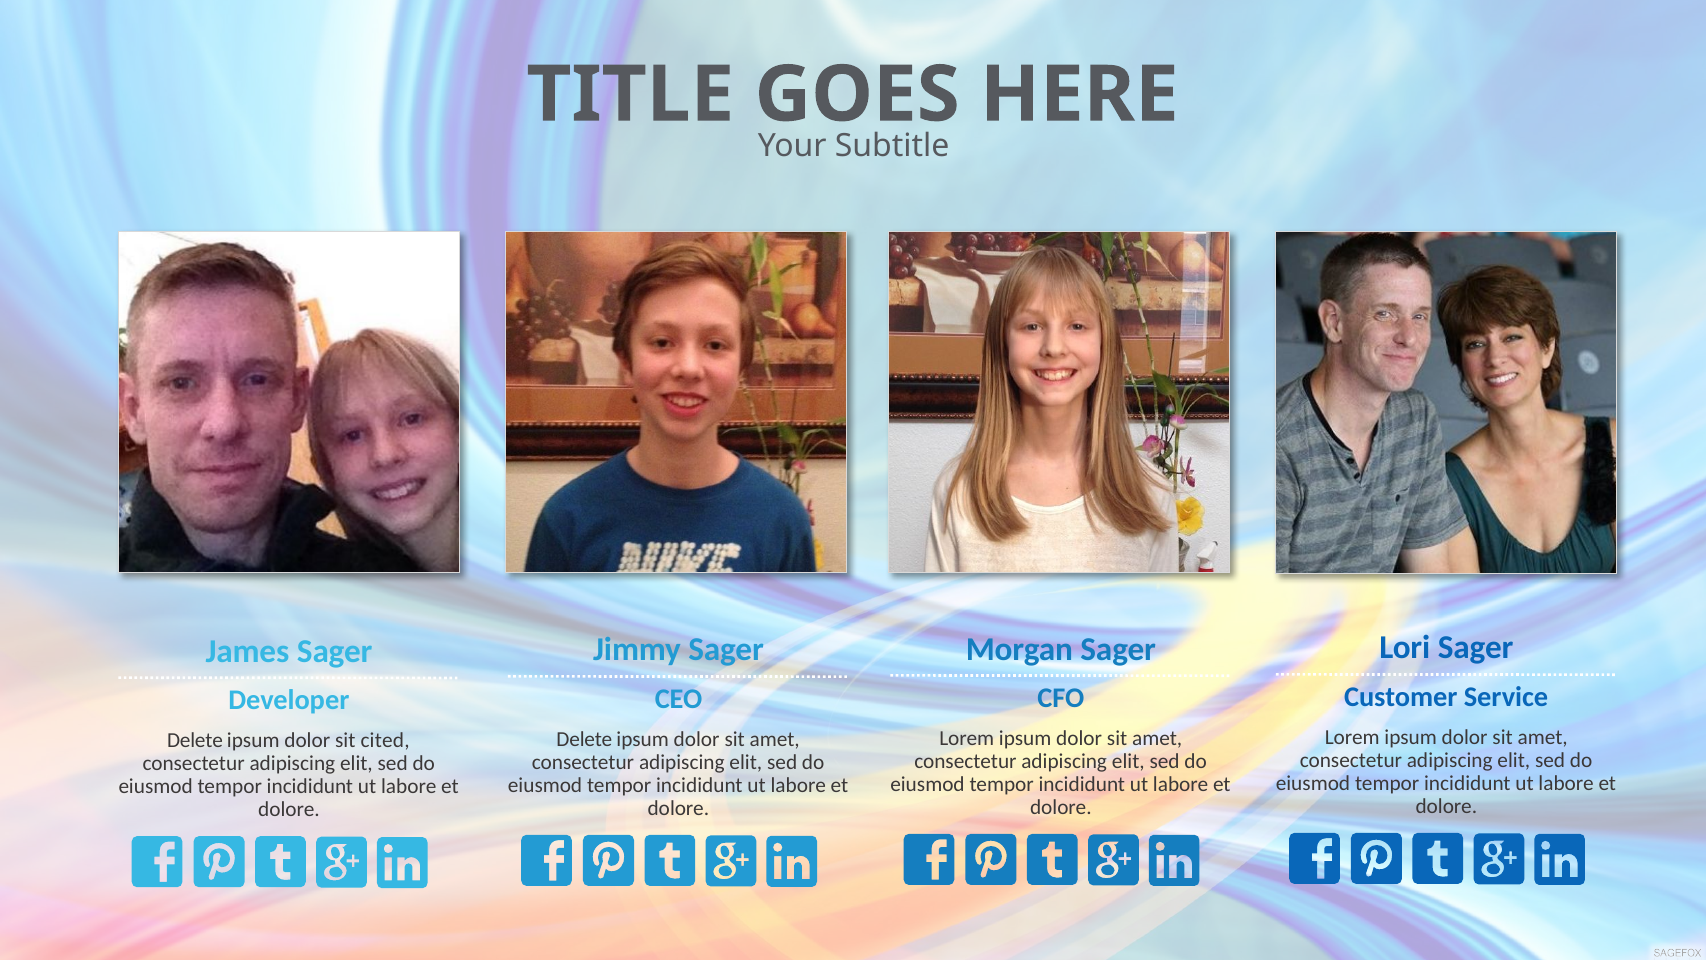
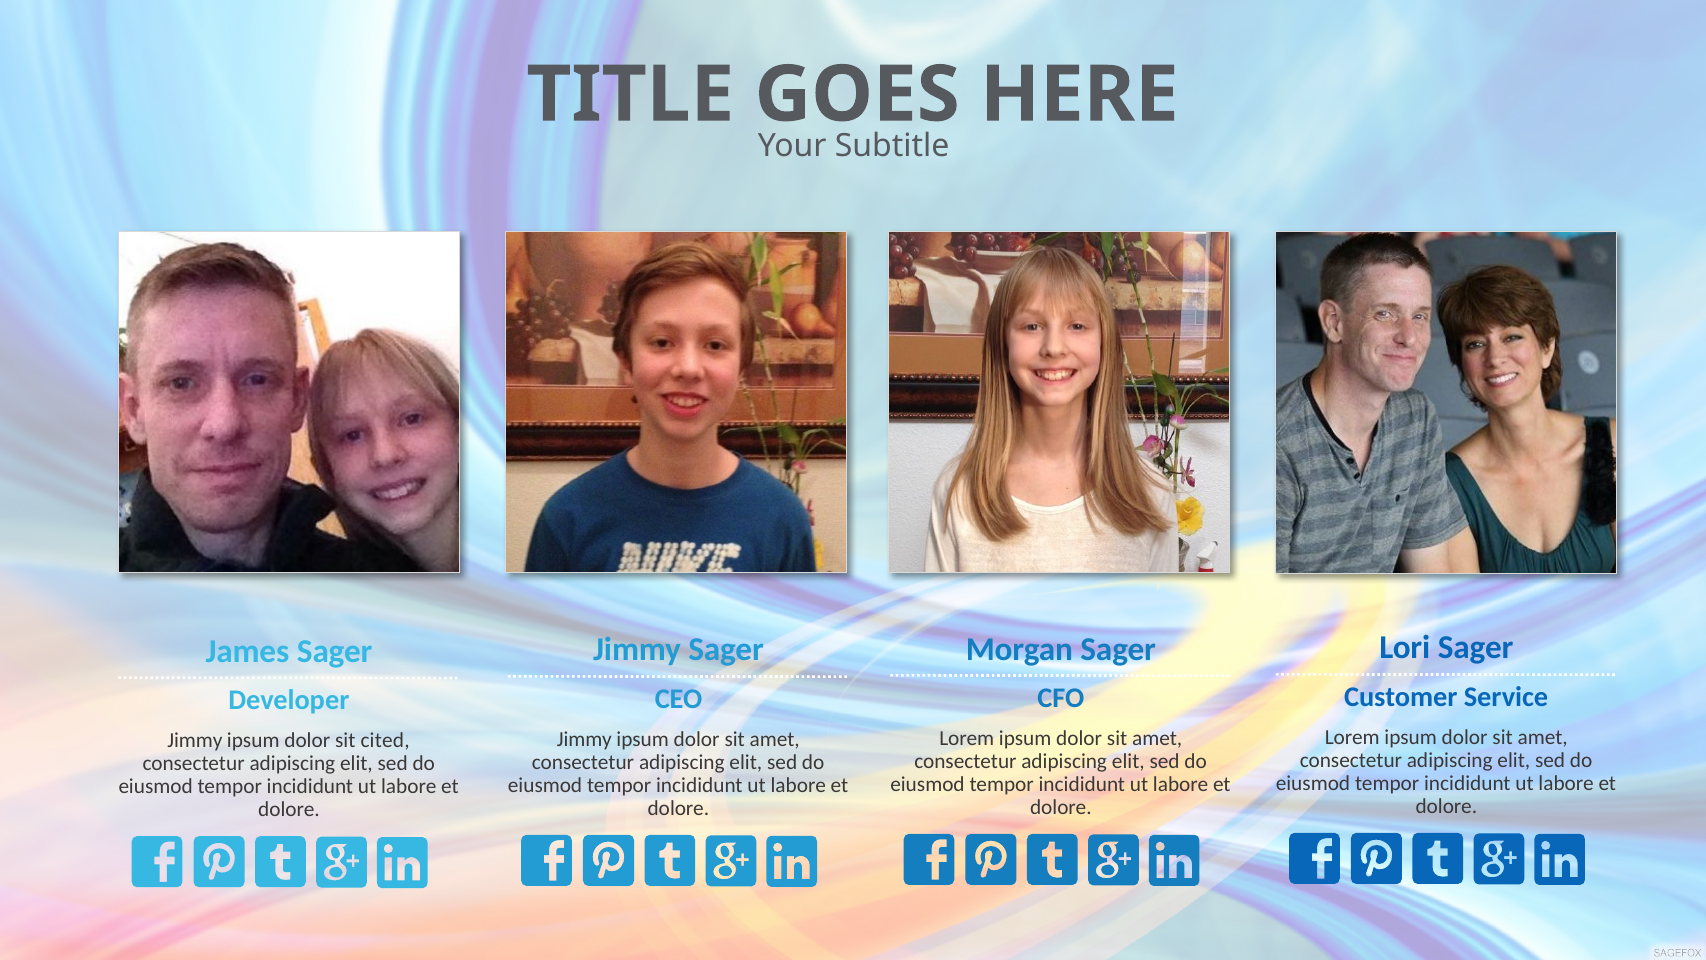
Delete: Delete -> Jimmy (584, 739)
Delete: Delete -> Jimmy (195, 740)
